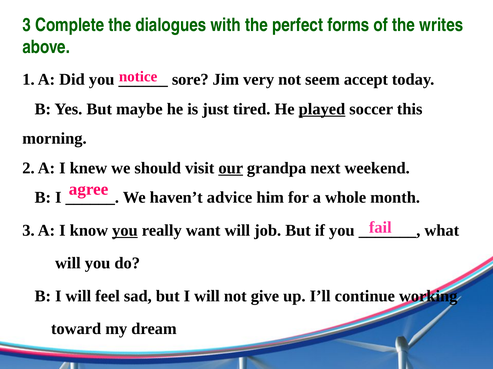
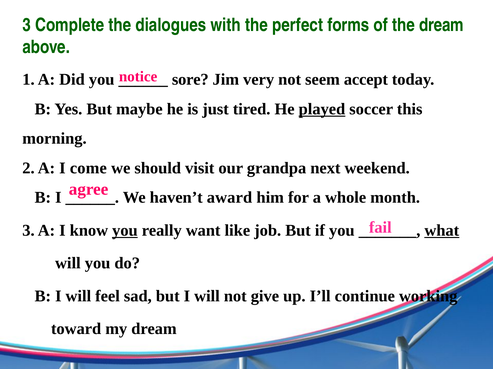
the writes: writes -> dream (441, 25)
knew: knew -> come (88, 168)
our underline: present -> none (231, 168)
advice: advice -> award (230, 198)
want will: will -> like (237, 231)
what underline: none -> present (442, 231)
